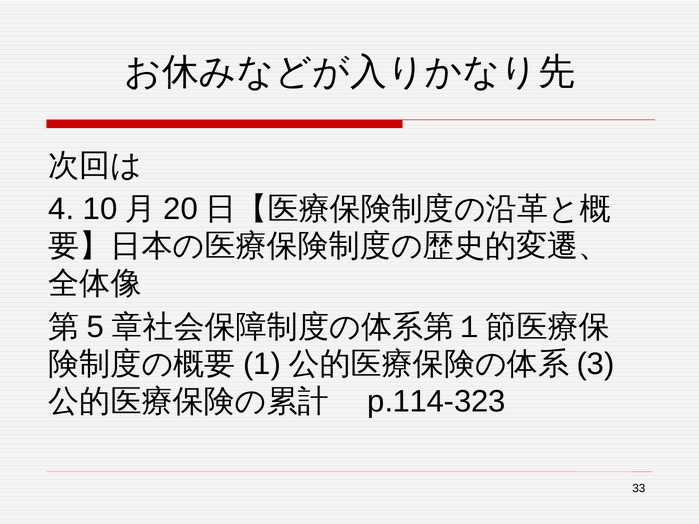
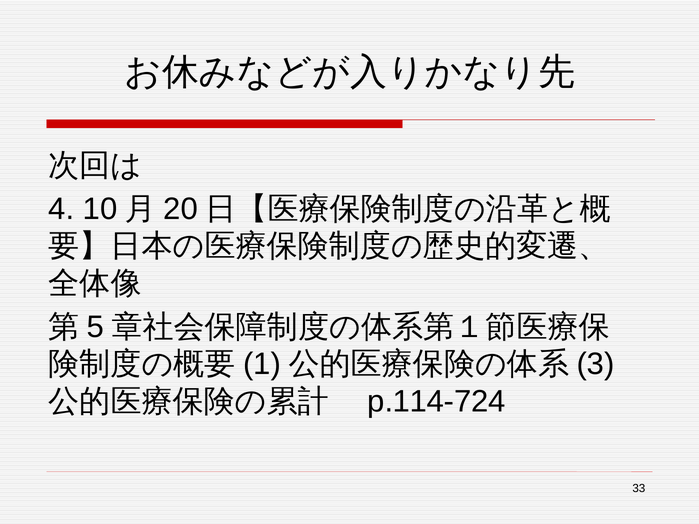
p.114-323: p.114-323 -> p.114-724 (436, 402)
